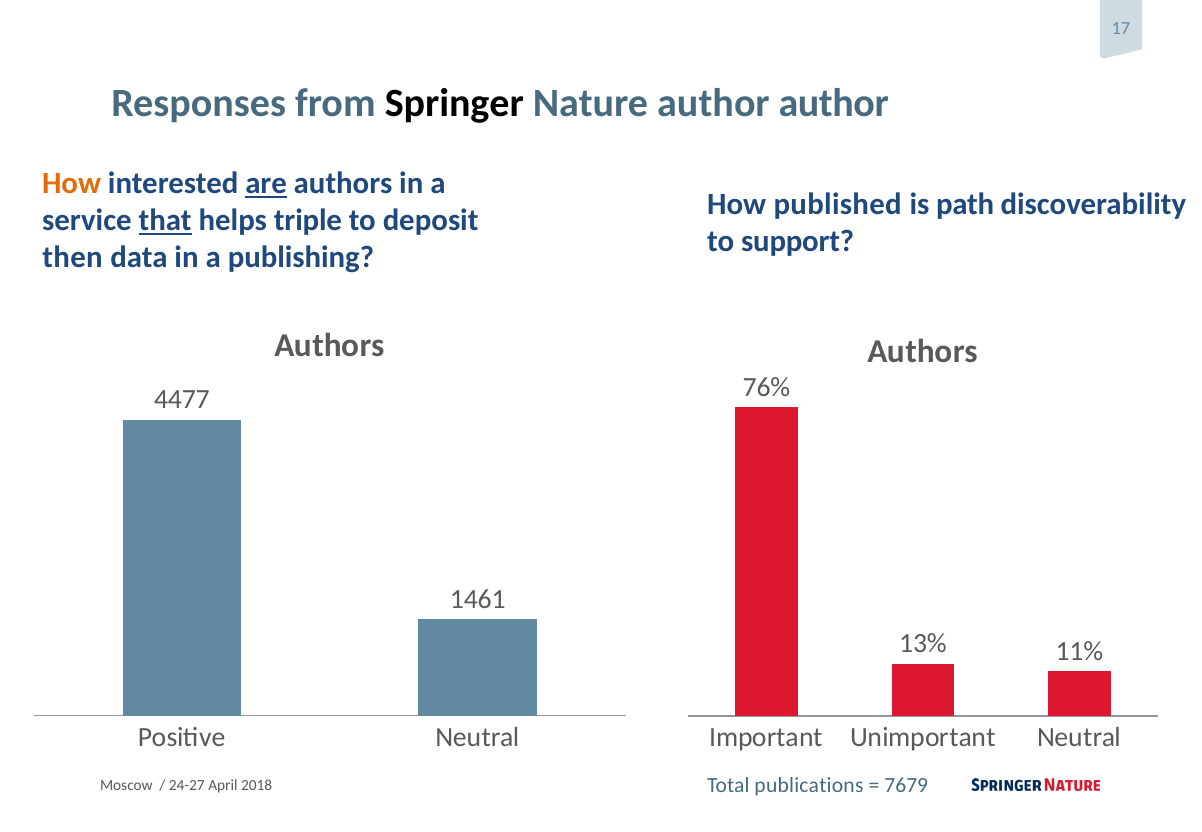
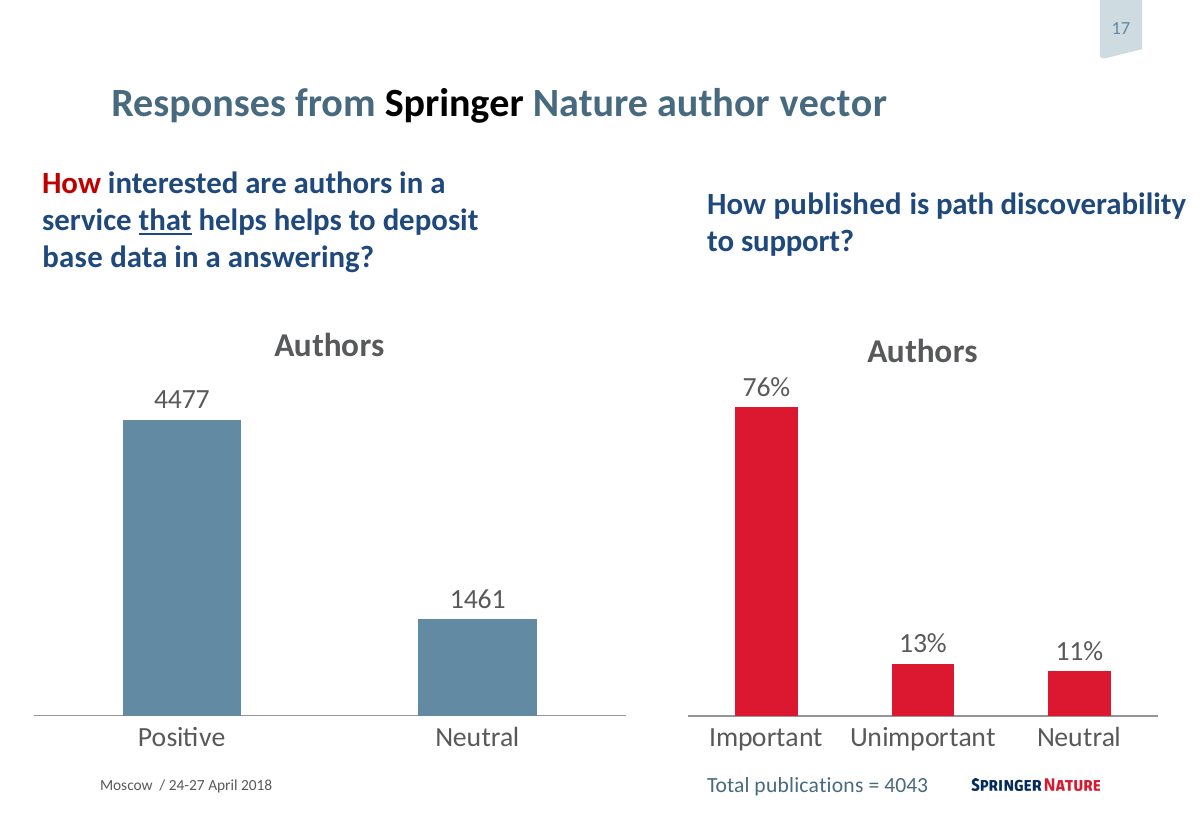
author author: author -> vector (833, 103)
How colour: orange -> red (72, 183)
are underline: present -> none (266, 183)
helps triple: triple -> helps (308, 220)
then: then -> base (73, 257)
publishing: publishing -> answering (301, 257)
7679: 7679 -> 4043 (906, 786)
